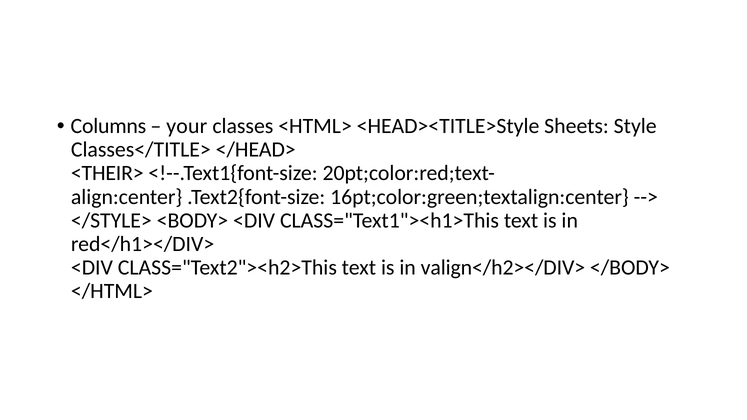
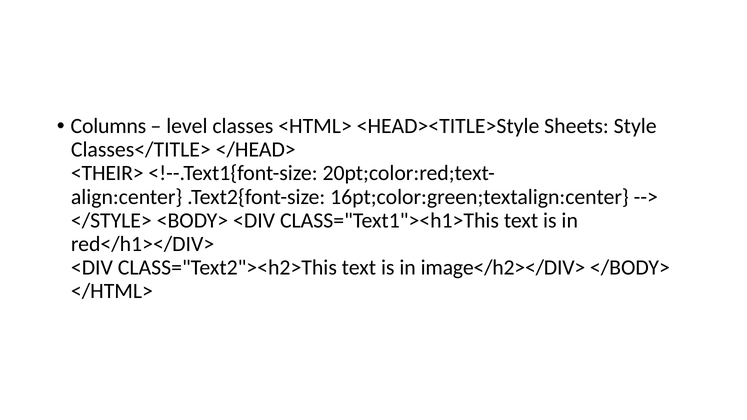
your: your -> level (187, 126)
valign</h2></DIV>: valign</h2></DIV> -> image</h2></DIV> (503, 268)
